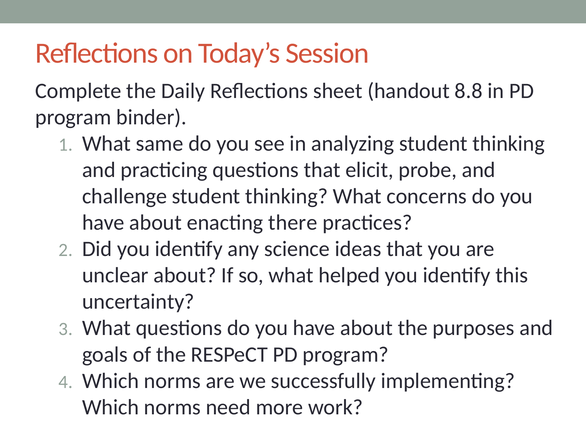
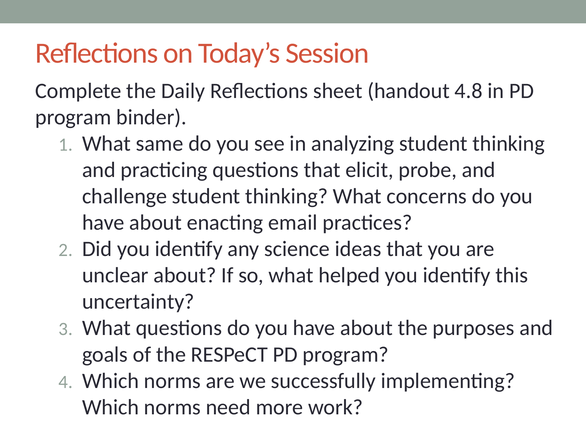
8.8: 8.8 -> 4.8 (469, 91)
there: there -> email (293, 223)
